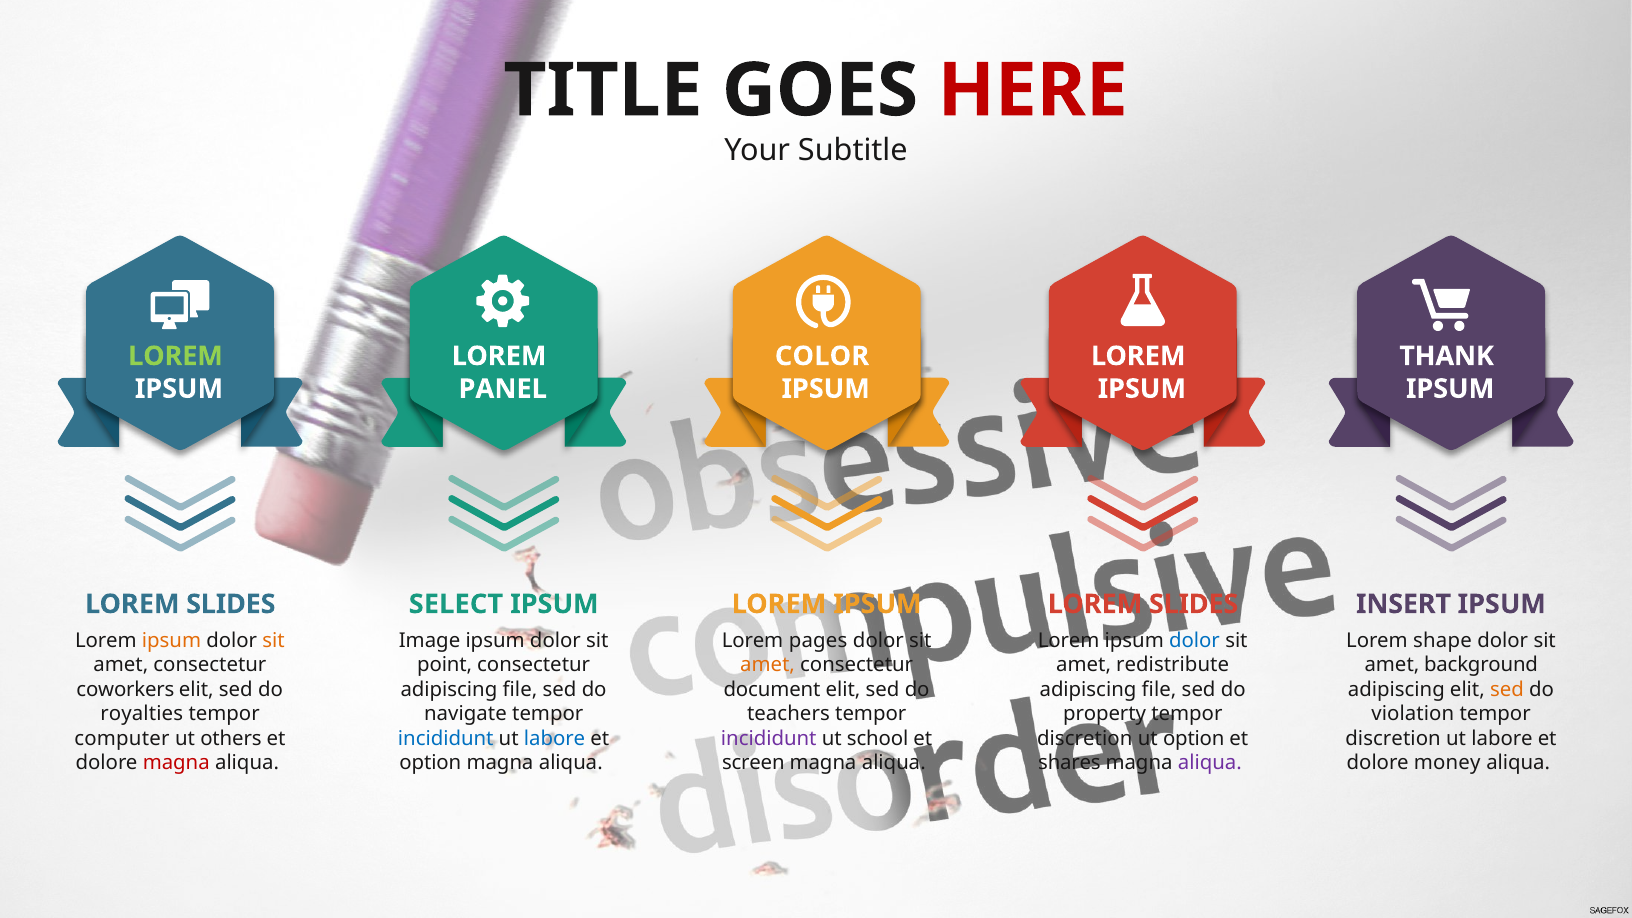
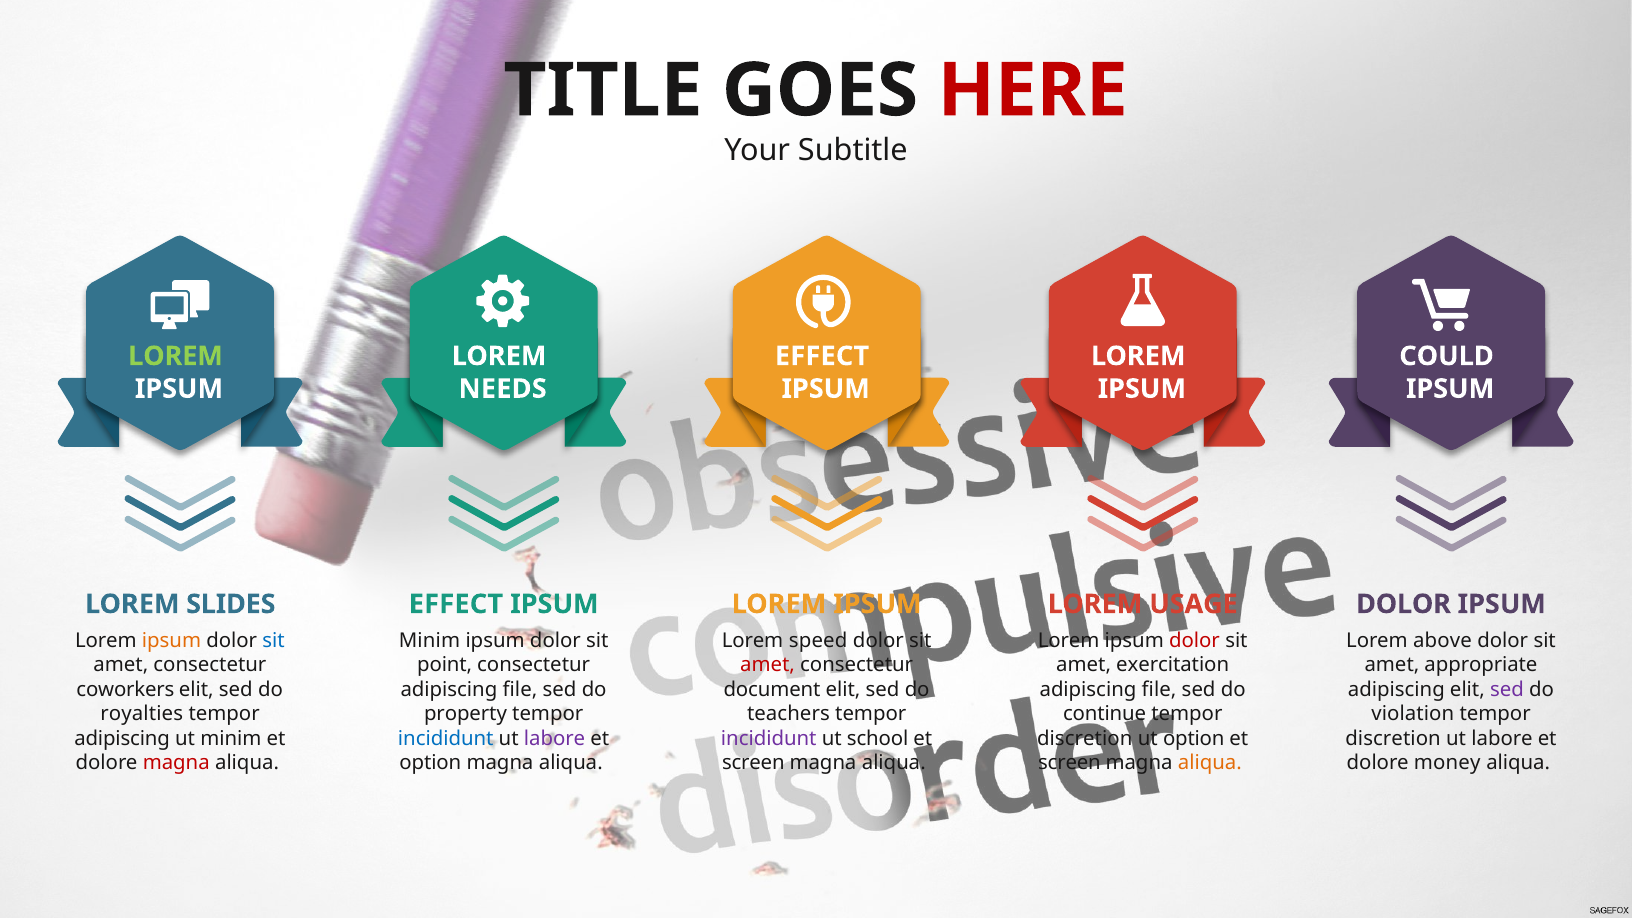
COLOR: COLOR -> EFFECT (822, 356)
THANK: THANK -> COULD (1447, 356)
PANEL: PANEL -> NEEDS (503, 389)
SELECT: SELECT -> EFFECT (456, 604)
SLIDES: SLIDES -> USAGE (1194, 604)
INSERT: INSERT -> DOLOR (1404, 604)
sit colour: orange -> blue (274, 640)
Image: Image -> Minim (429, 640)
pages: pages -> speed (818, 640)
dolor colour: blue -> red (1194, 640)
shape: shape -> above (1443, 640)
amet colour: orange -> red (768, 665)
redistribute: redistribute -> exercitation (1173, 665)
background: background -> appropriate (1481, 665)
sed colour: orange -> purple (1507, 689)
navigate: navigate -> property (465, 714)
property: property -> continue (1105, 714)
computer: computer -> adipiscing (122, 738)
ut others: others -> minim (231, 738)
labore colour: blue -> purple (555, 738)
shares: shares -> screen (1069, 763)
aliqua colour: purple -> orange (1210, 763)
